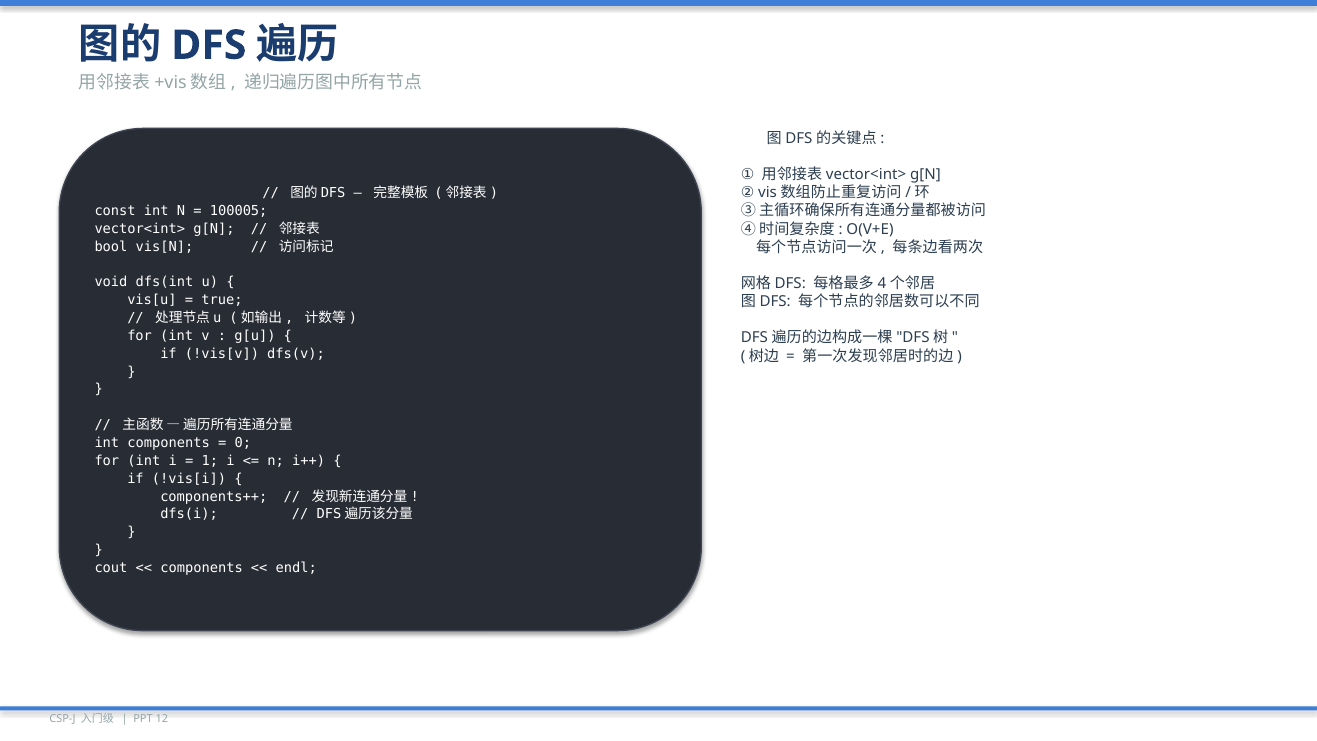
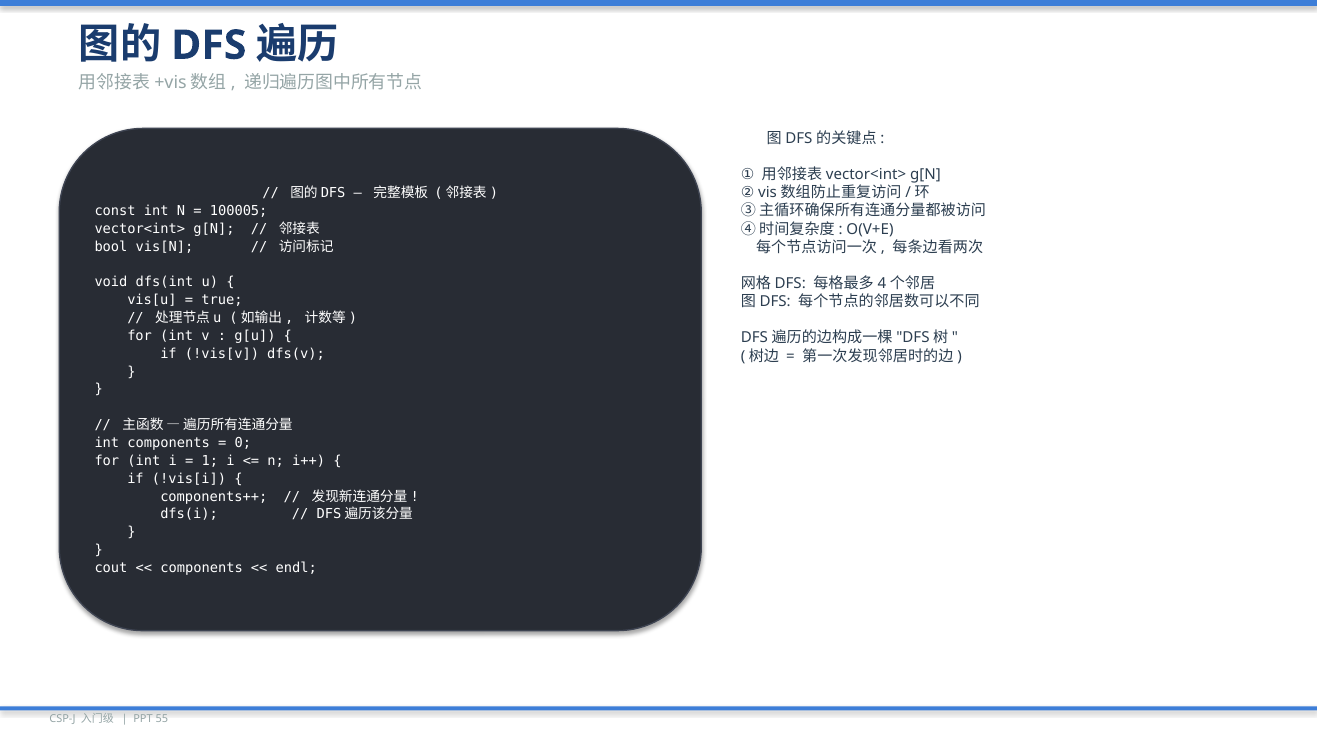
12: 12 -> 55 (162, 719)
